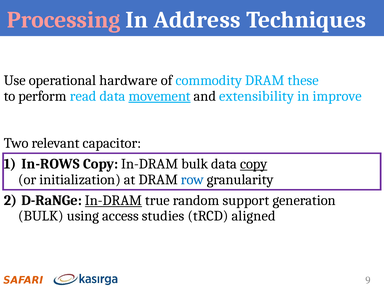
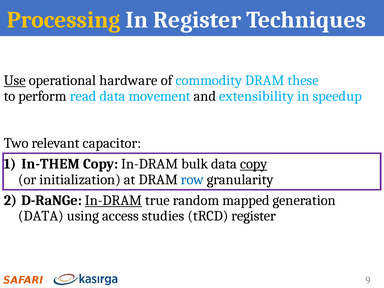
Processing colour: pink -> yellow (64, 20)
In Address: Address -> Register (197, 20)
Use underline: none -> present (15, 80)
movement underline: present -> none (160, 96)
improve: improve -> speedup (337, 96)
In-ROWS: In-ROWS -> In-THEM (51, 164)
support: support -> mapped (246, 200)
BULK: BULK -> DATA (41, 216)
tRCD aligned: aligned -> register (254, 216)
